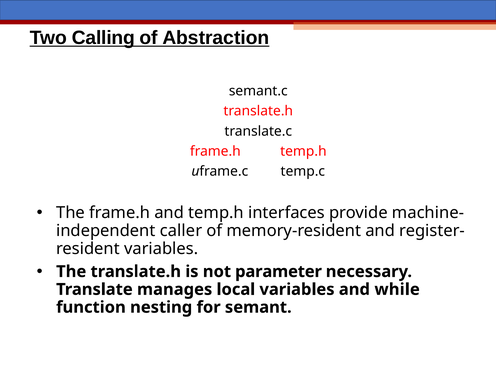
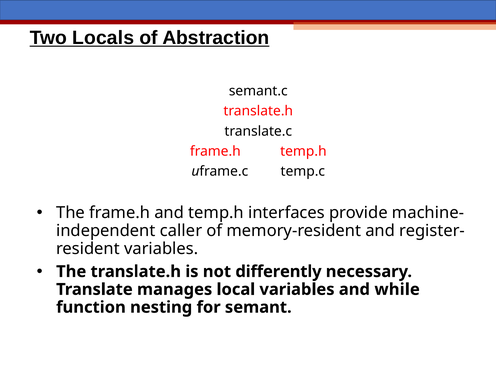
Calling: Calling -> Locals (103, 38)
parameter: parameter -> differently (278, 272)
